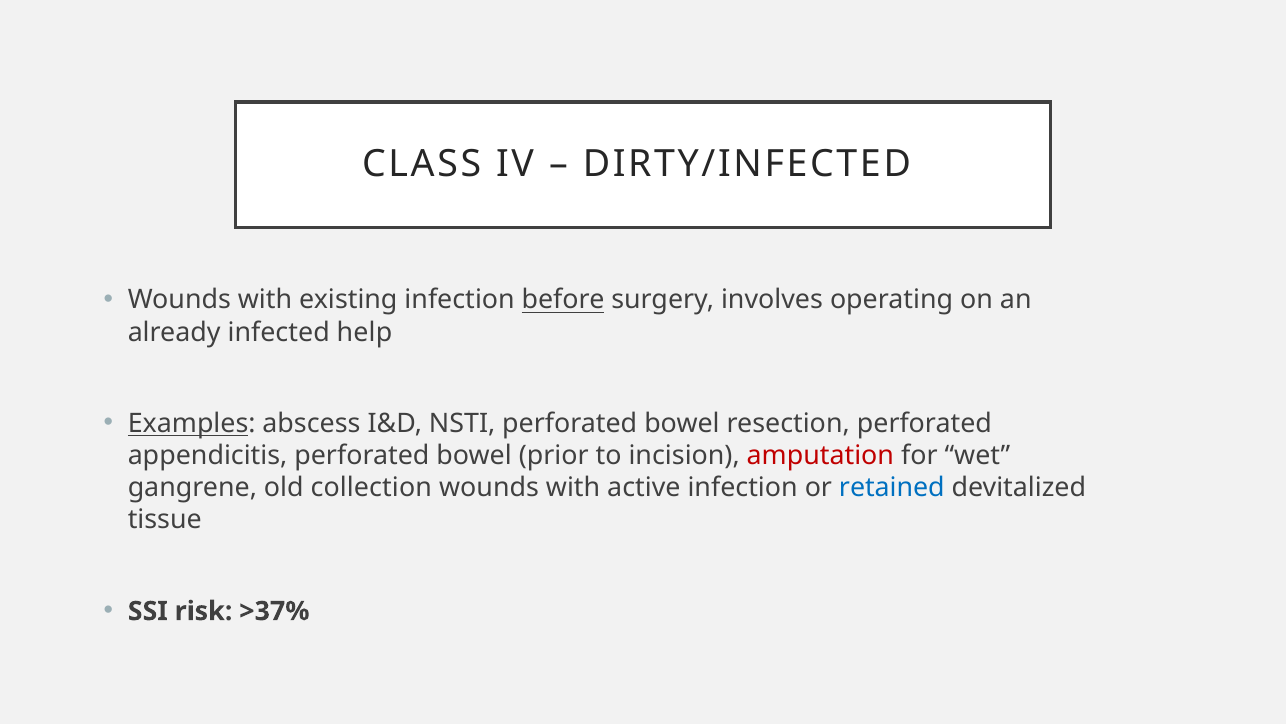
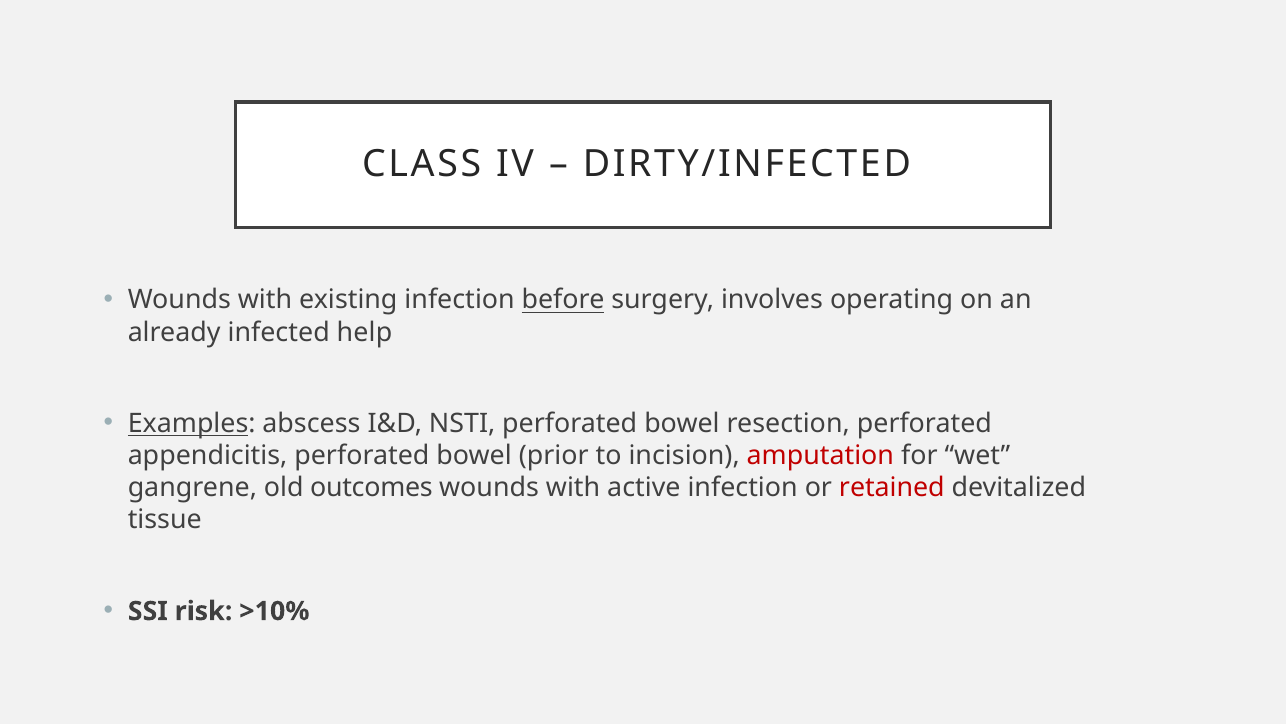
collection: collection -> outcomes (371, 487)
retained colour: blue -> red (892, 487)
>37%: >37% -> >10% (274, 611)
